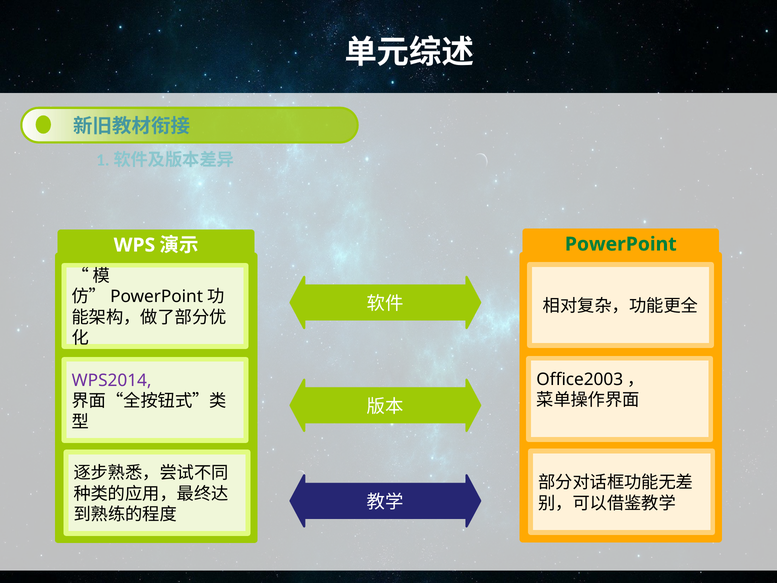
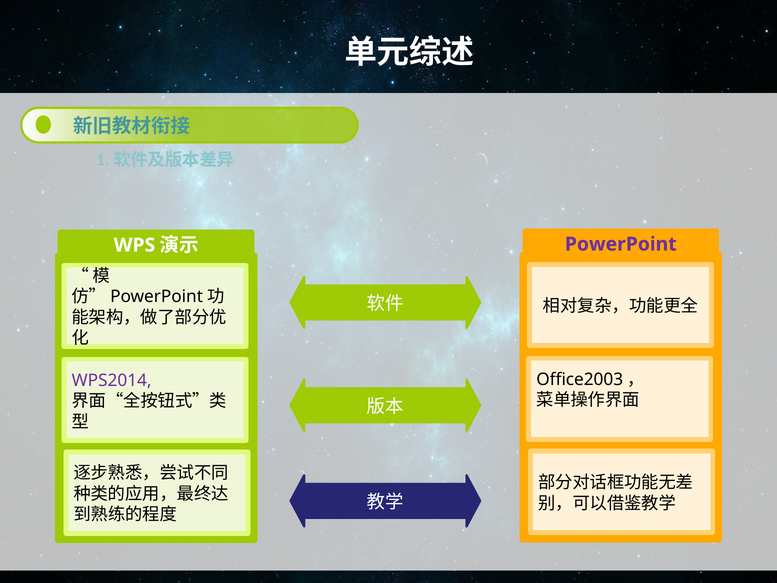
PowerPoint colour: green -> purple (621, 244)
